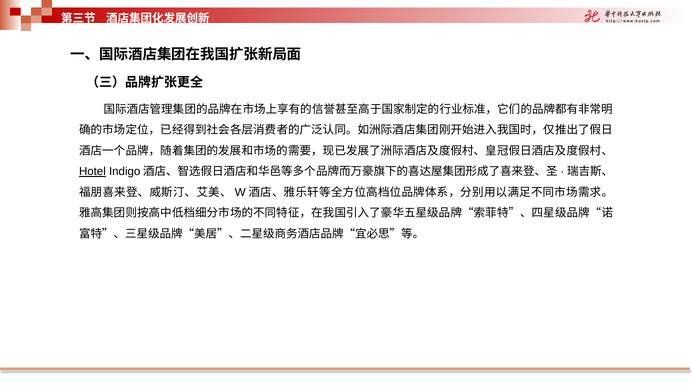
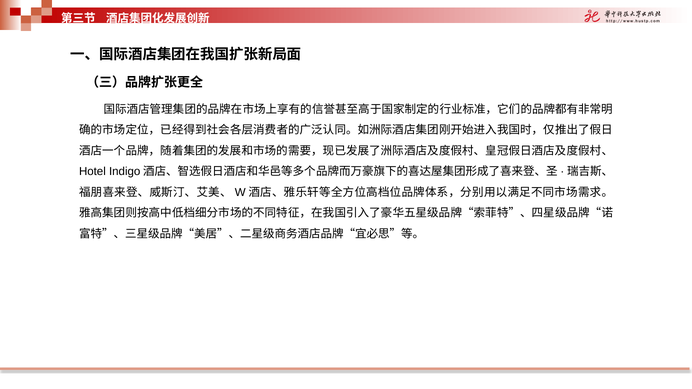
Hotel underline: present -> none (92, 172)
